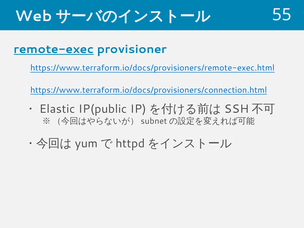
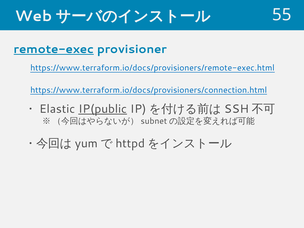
IP(public underline: none -> present (103, 109)
